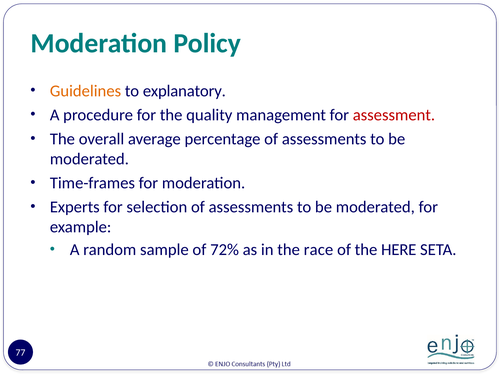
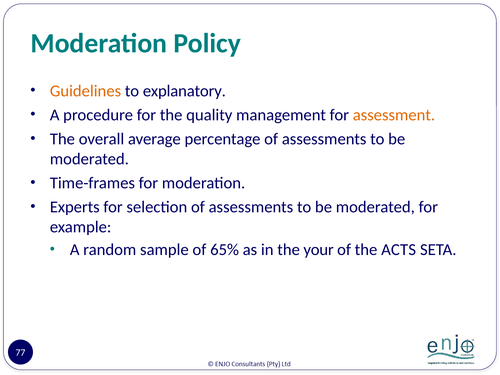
assessment colour: red -> orange (394, 115)
72%: 72% -> 65% (225, 250)
race: race -> your (319, 250)
HERE: HERE -> ACTS (399, 250)
